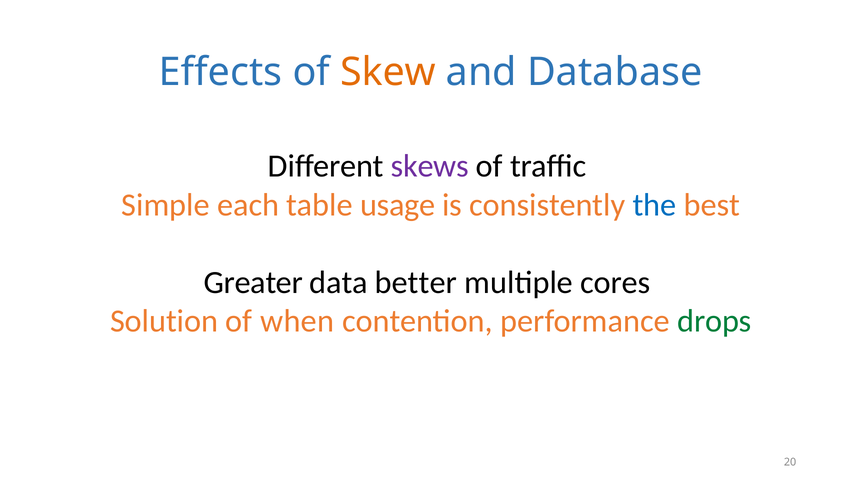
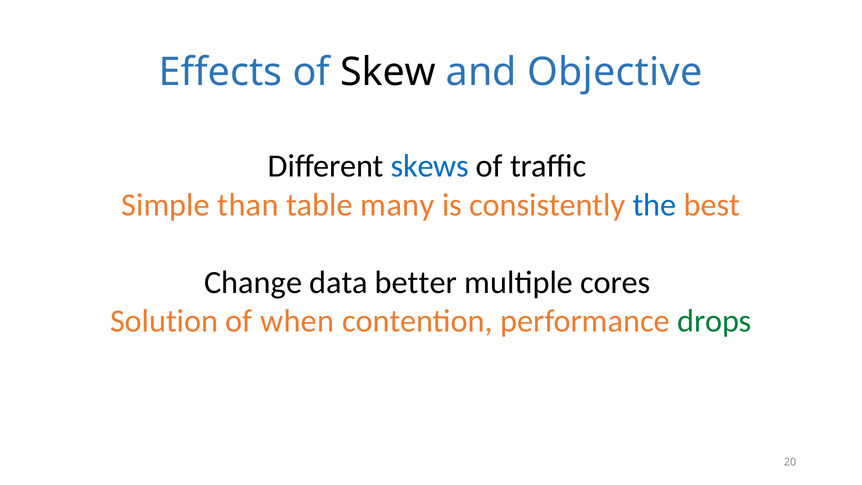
Skew colour: orange -> black (388, 72)
Database: Database -> Objective (615, 72)
skews colour: purple -> blue (430, 166)
each: each -> than (248, 205)
usage: usage -> many (397, 205)
Greater: Greater -> Change (253, 282)
